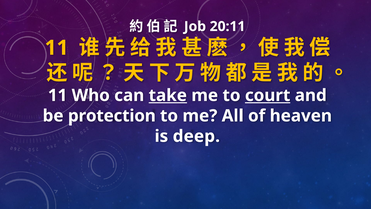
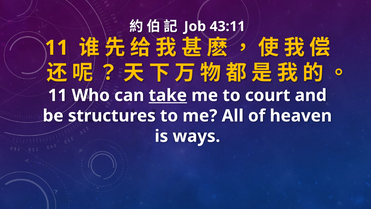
20:11: 20:11 -> 43:11 (228, 26)
court underline: present -> none (268, 95)
protection: protection -> structures (112, 116)
deep: deep -> ways (196, 136)
